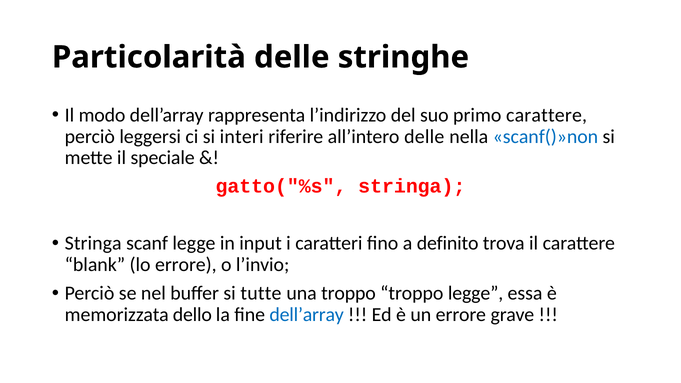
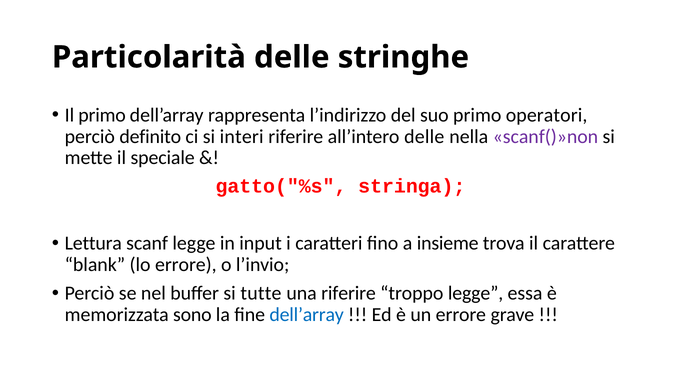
Il modo: modo -> primo (102, 115)
primo carattere: carattere -> operatori (547, 115)
leggersi: leggersi -> definito (150, 137)
scanf()»non colour: blue -> purple (545, 137)
Stringa: Stringa -> Lettura (93, 243)
definito: definito -> insieme (448, 243)
una troppo: troppo -> riferire (349, 293)
dello: dello -> sono (192, 315)
